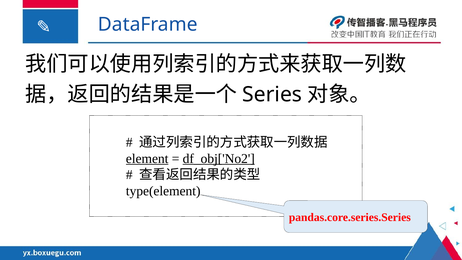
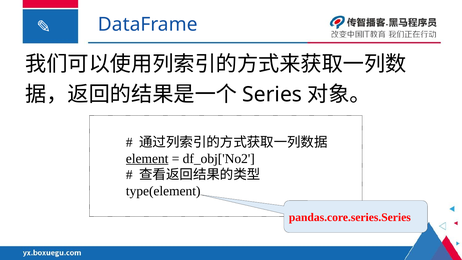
df_obj['No2 underline: present -> none (219, 158)
